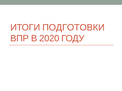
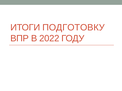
ПОДГОТОВКИ: ПОДГОТОВКИ -> ПОДГОТОВКУ (73, 28)
2020: 2020 -> 2022 (49, 39)
